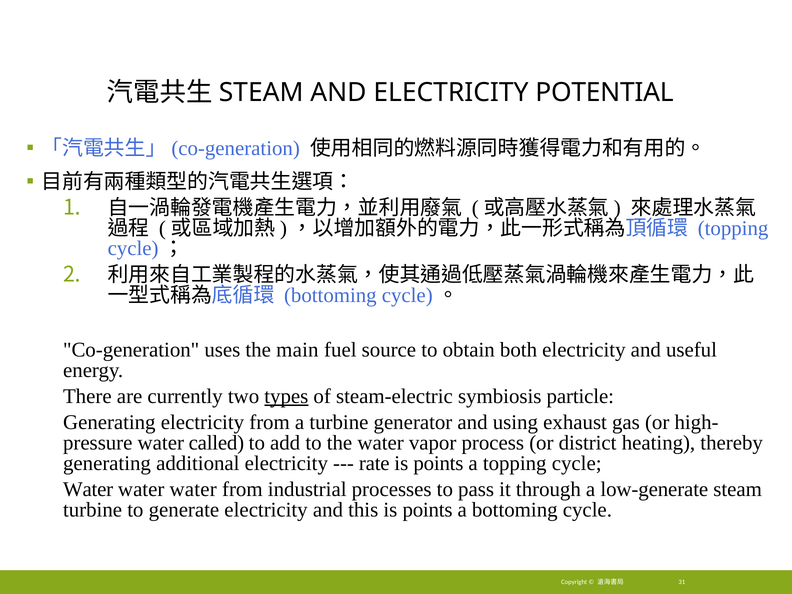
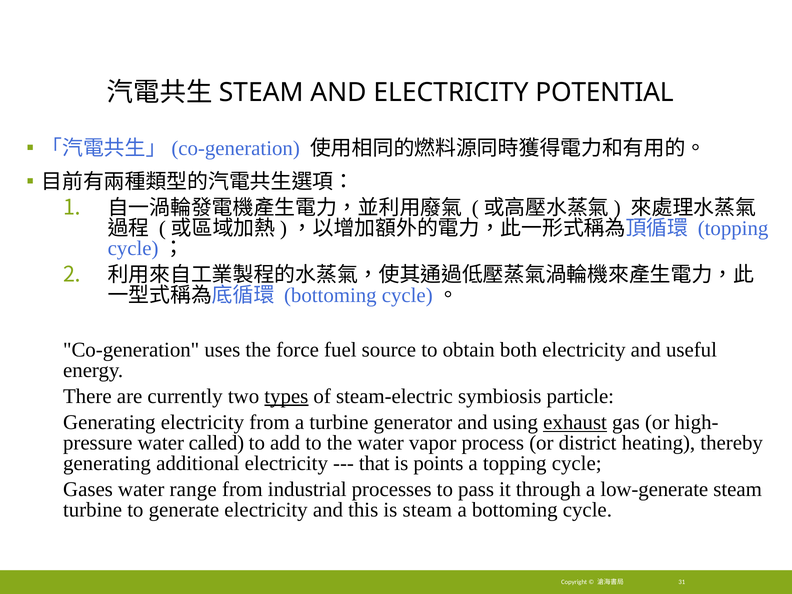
main: main -> force (298, 350)
exhaust underline: none -> present (575, 423)
rate: rate -> that (374, 463)
Water: Water -> Gases (88, 489)
water: water -> range (193, 489)
this is points: points -> steam (427, 510)
